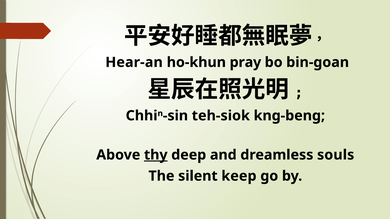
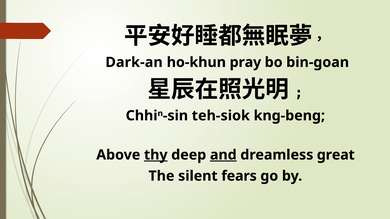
Hear-an: Hear-an -> Dark-an (134, 62)
and underline: none -> present (223, 155)
souls: souls -> great (336, 155)
keep: keep -> fears (239, 176)
